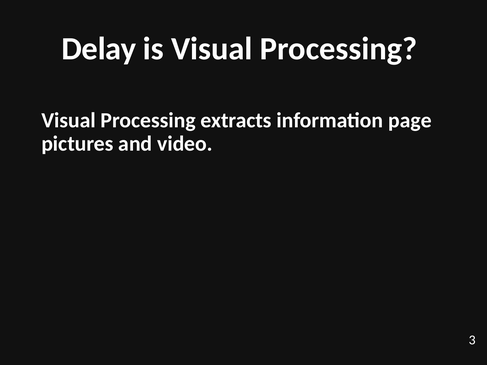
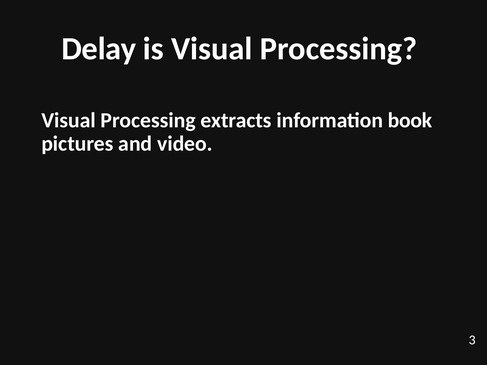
page: page -> book (410, 120)
